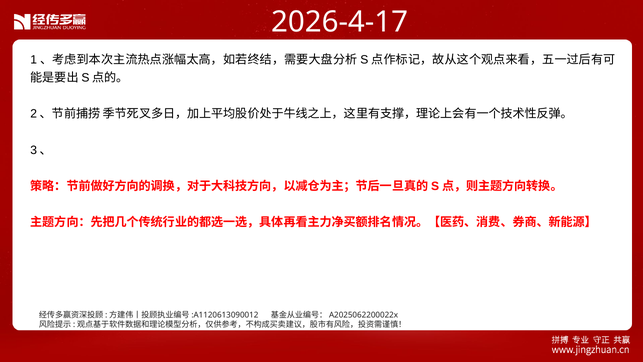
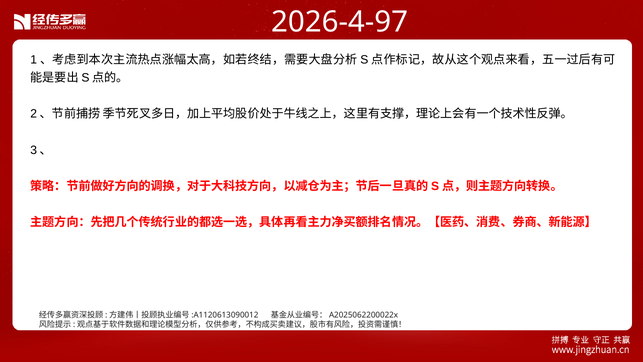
2026-4-17: 2026-4-17 -> 2026-4-97 (340, 22)
